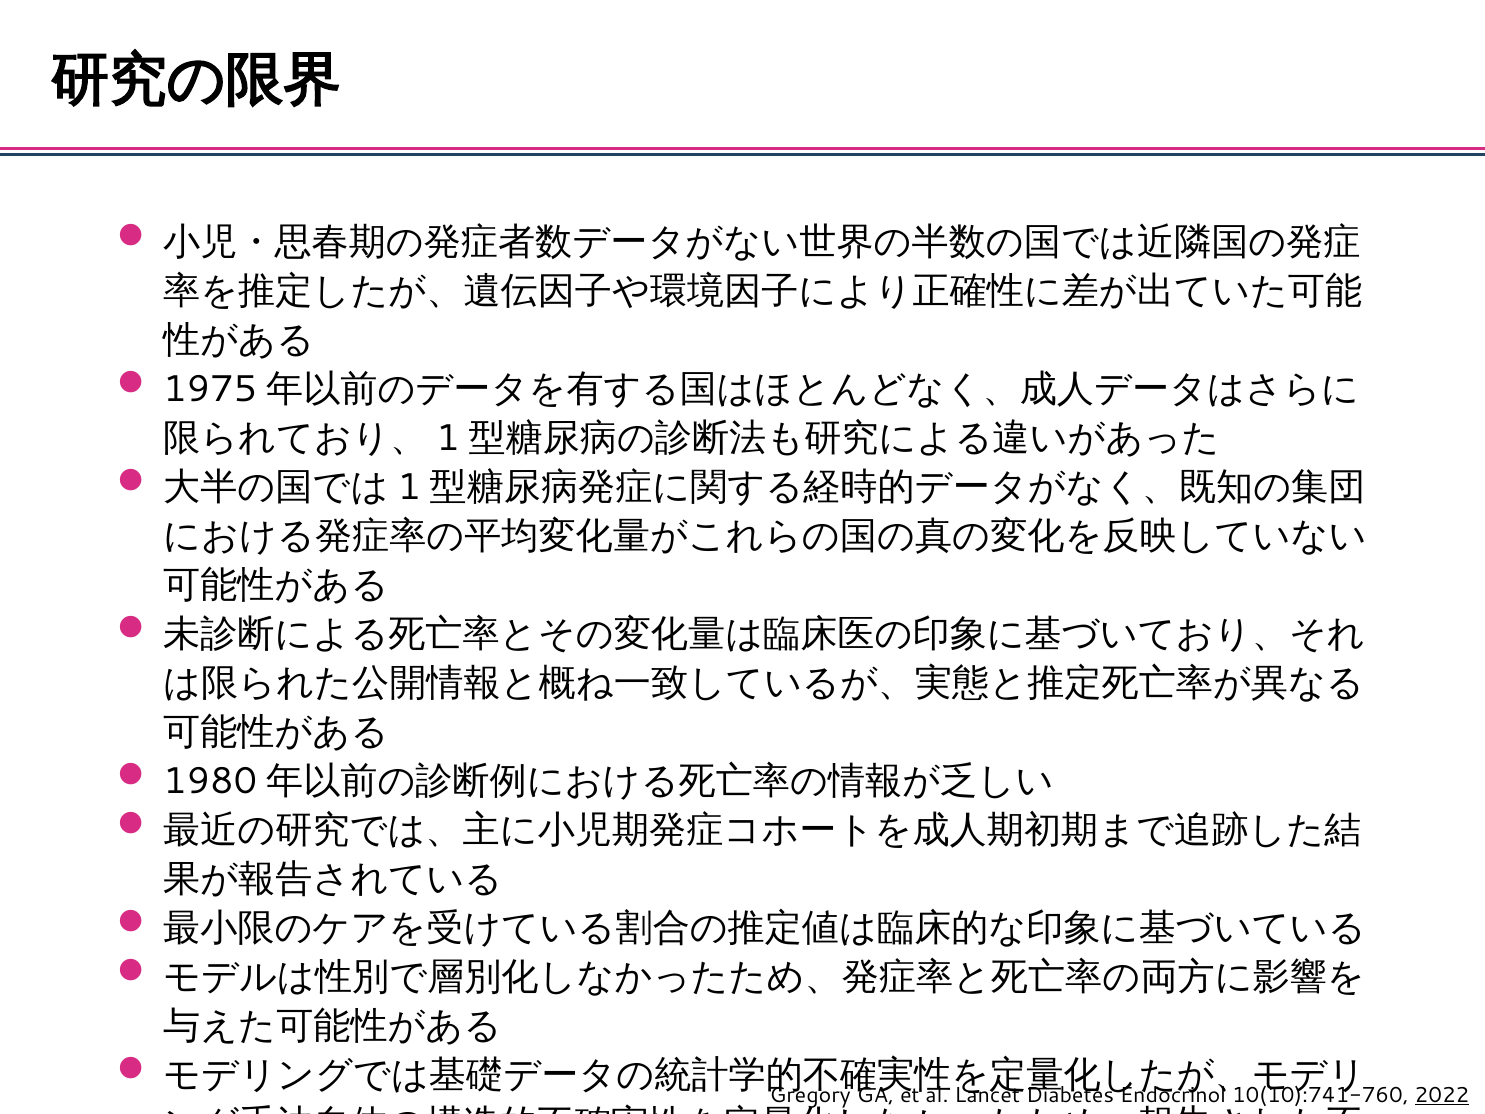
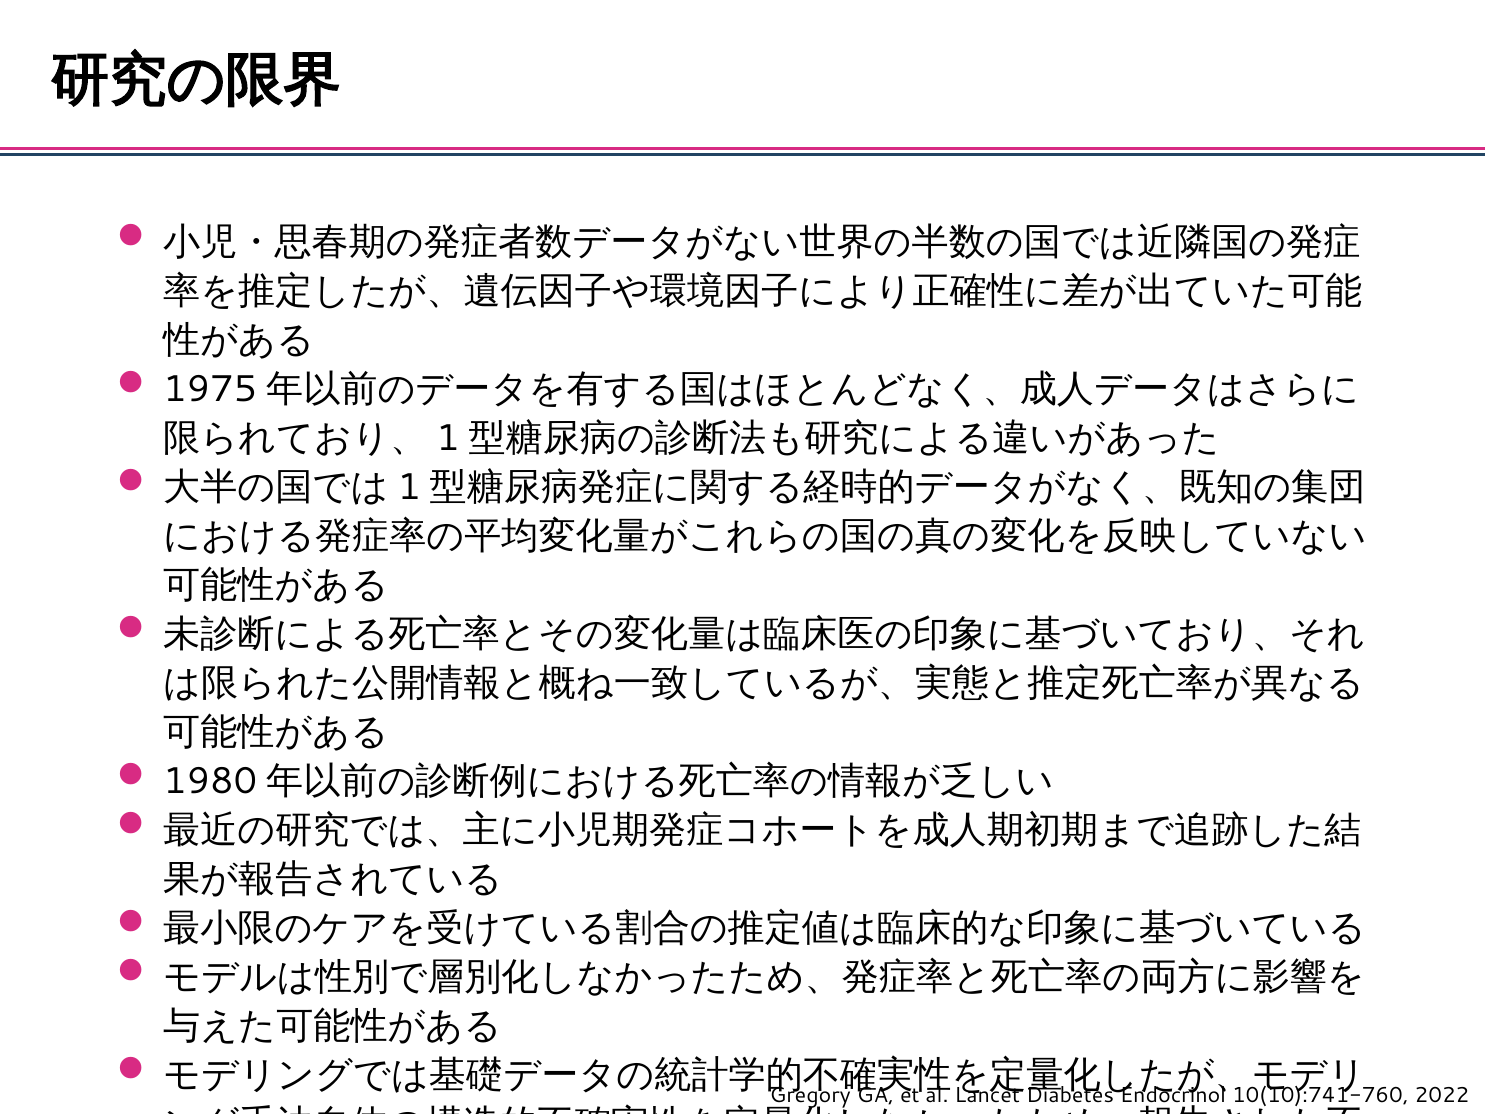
2022 underline: present -> none (1442, 1095)
